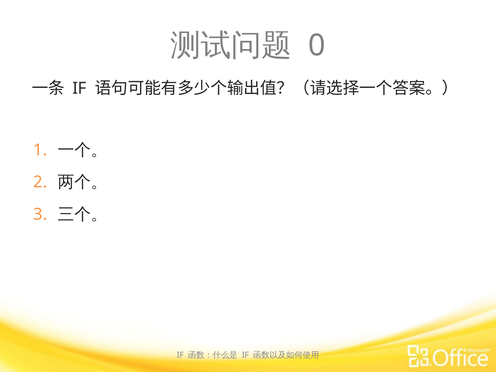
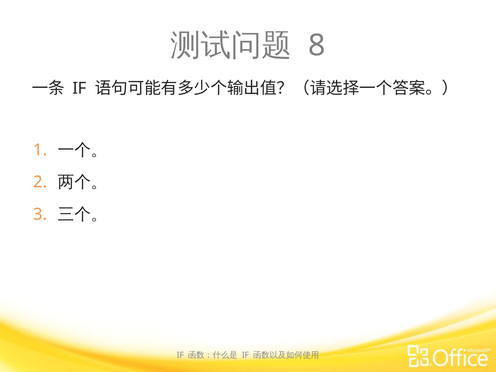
0: 0 -> 8 (317, 45)
